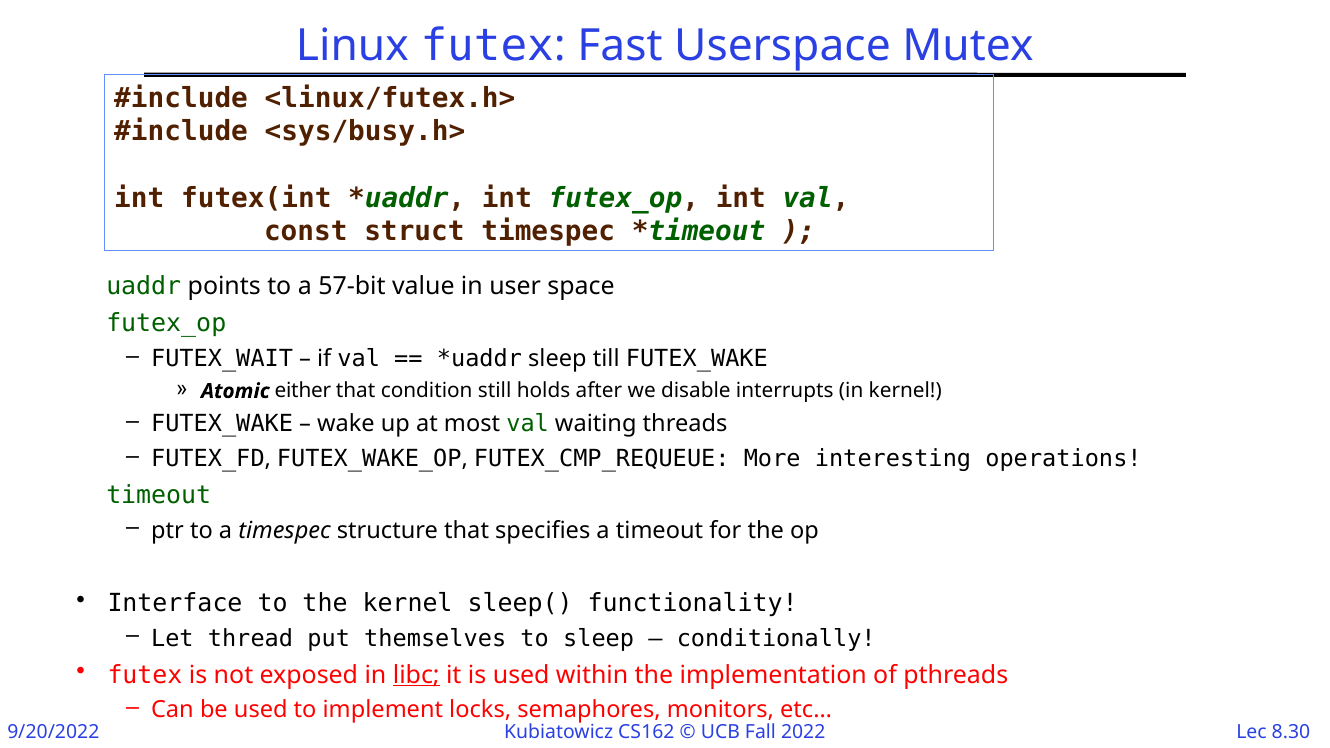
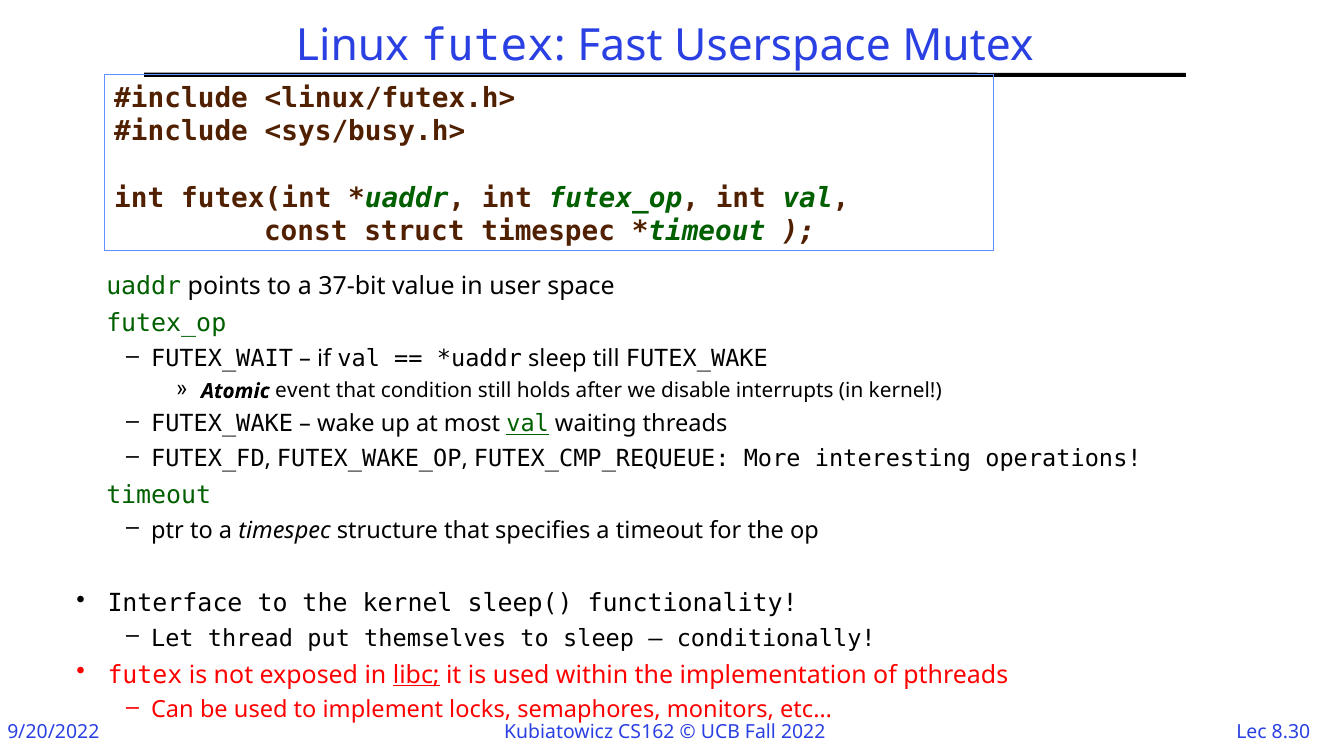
57-bit: 57-bit -> 37-bit (352, 287)
either: either -> event (303, 391)
val underline: none -> present (528, 424)
